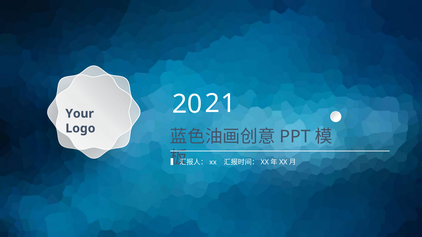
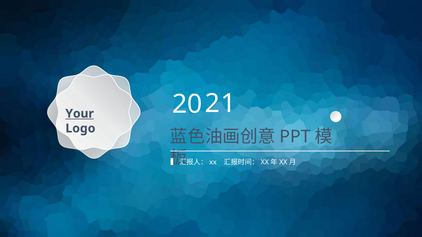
Your underline: none -> present (80, 114)
